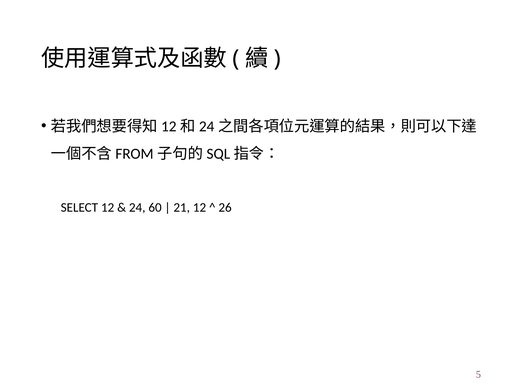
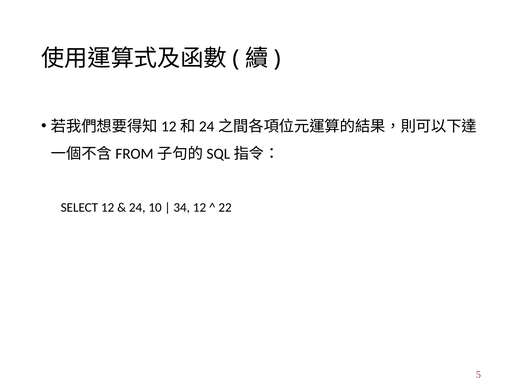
60: 60 -> 10 (155, 207)
21: 21 -> 34 (182, 207)
26: 26 -> 22 (225, 207)
